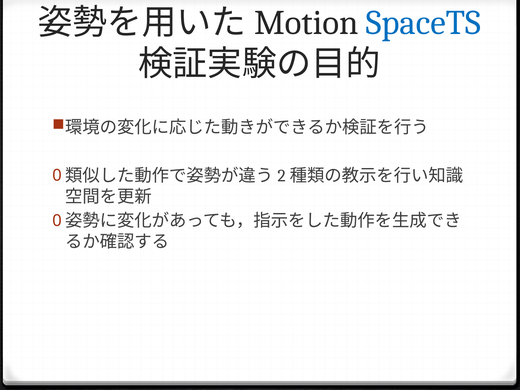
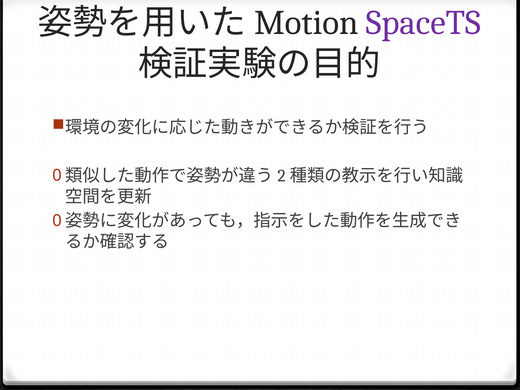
SpaceTS colour: blue -> purple (423, 23)
